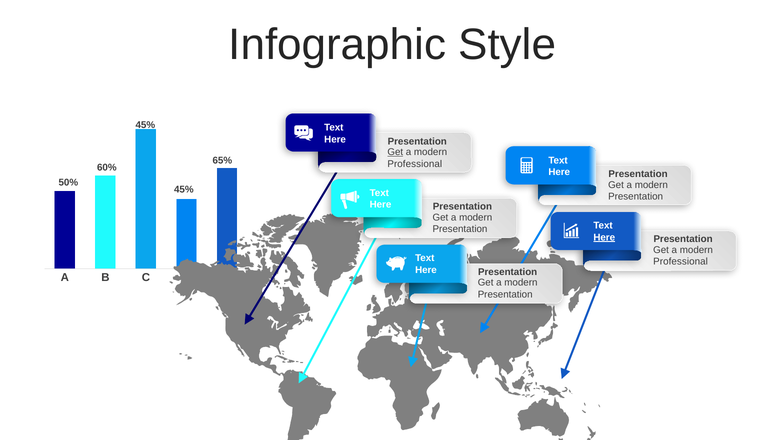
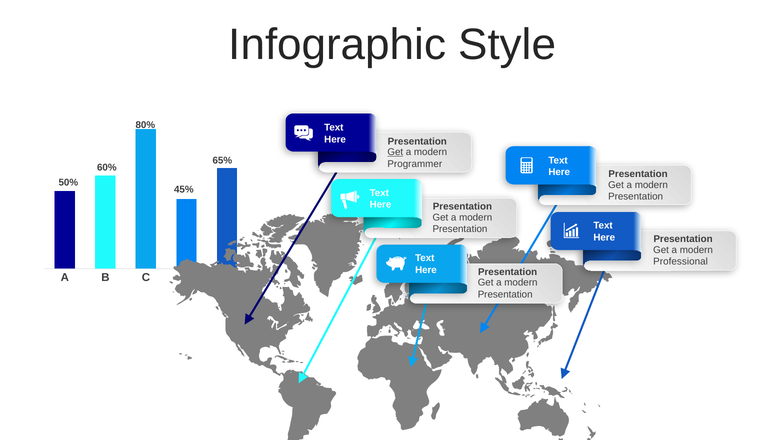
45%: 45% -> 80% (145, 125)
Professional: Professional -> Programmer (415, 164)
Here underline: present -> none (604, 238)
